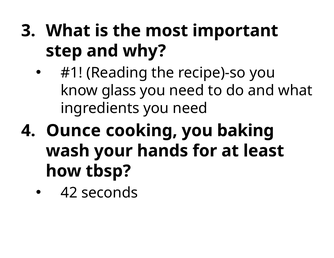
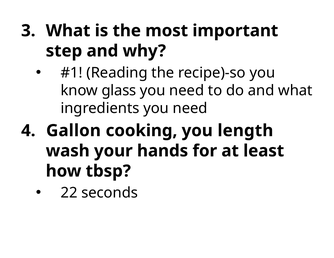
Ounce: Ounce -> Gallon (73, 131)
baking: baking -> length (245, 131)
42: 42 -> 22 (69, 193)
